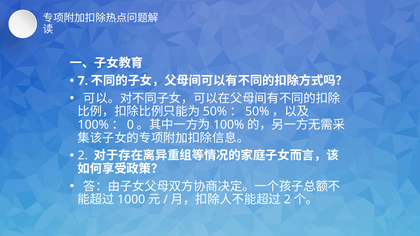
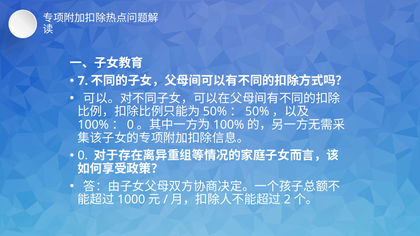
2: 2 -> 0 (83, 156)
